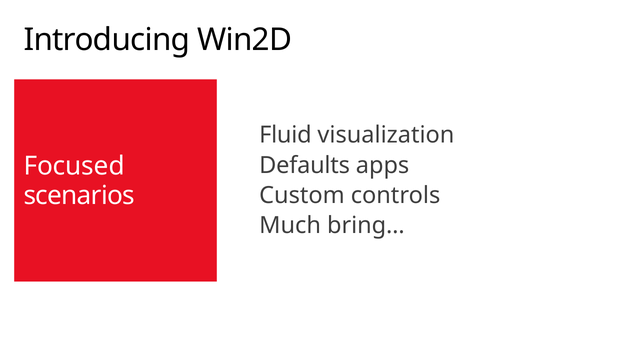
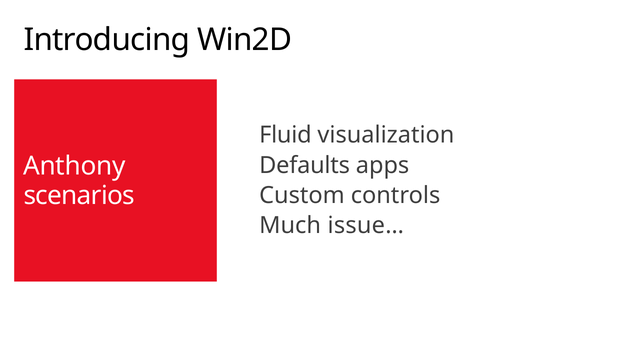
Focused: Focused -> Anthony (74, 166)
bring…: bring… -> issue… (366, 225)
